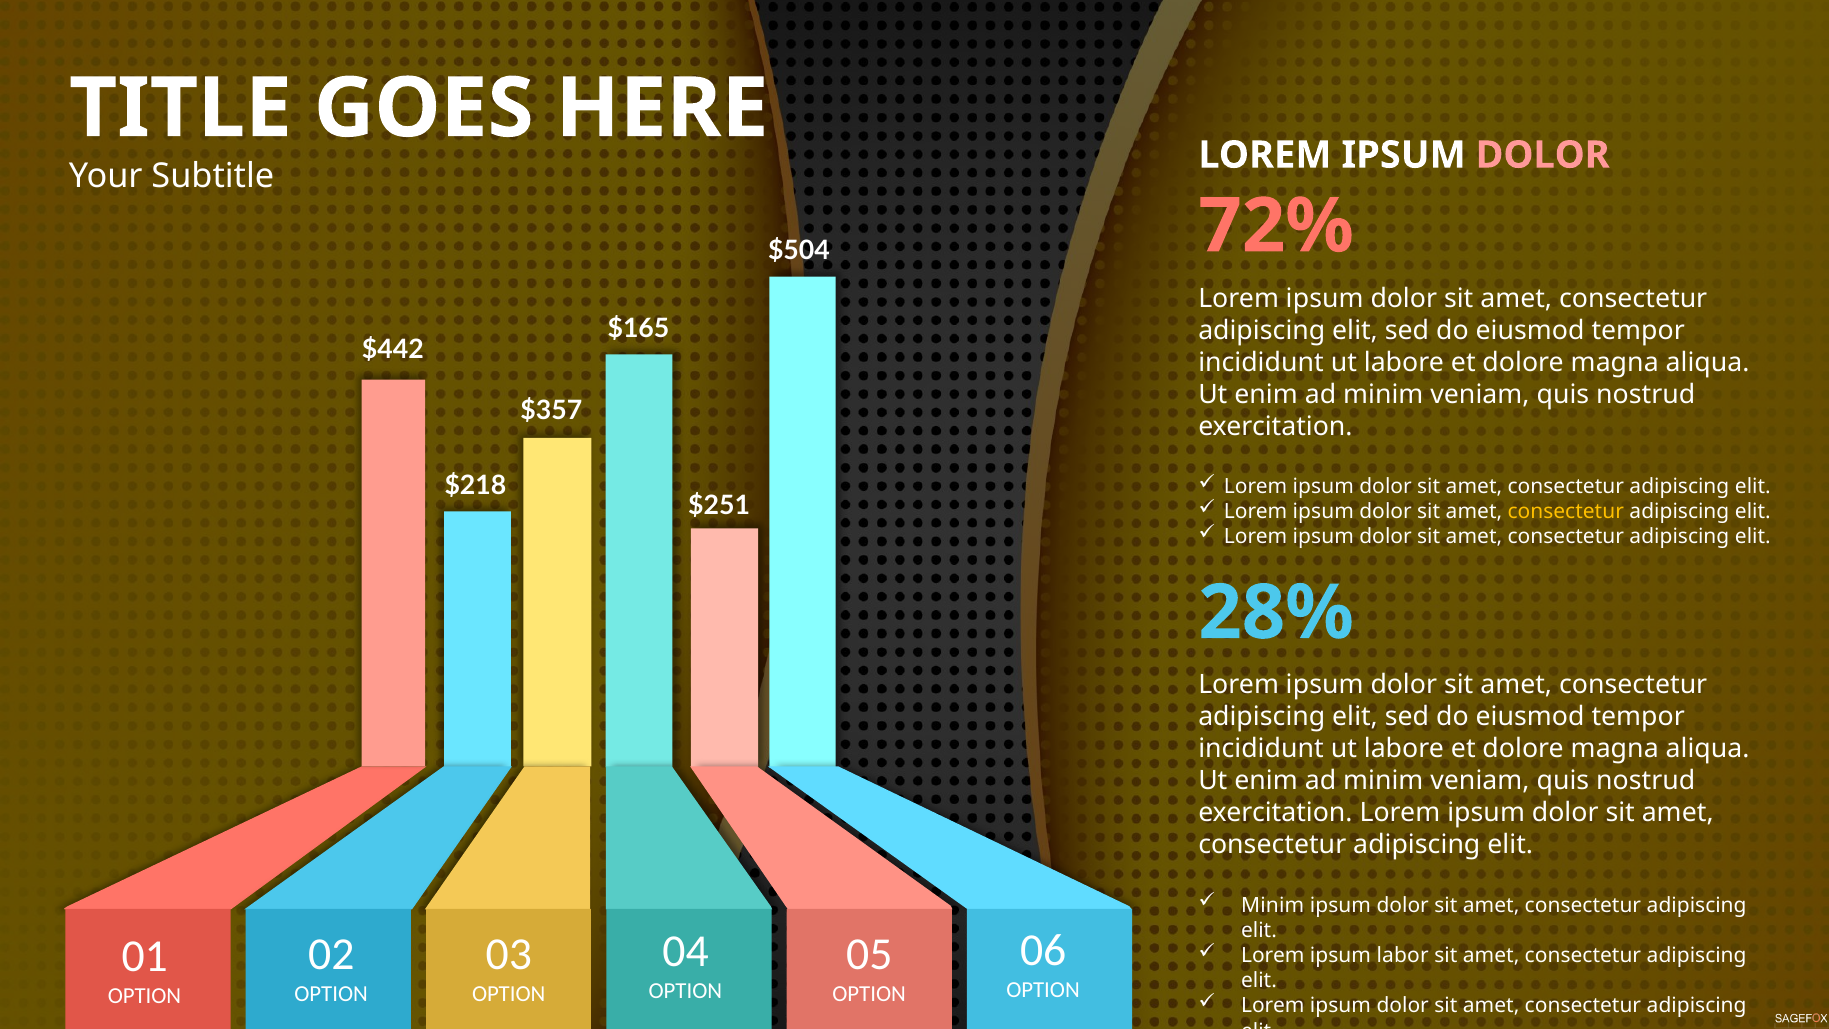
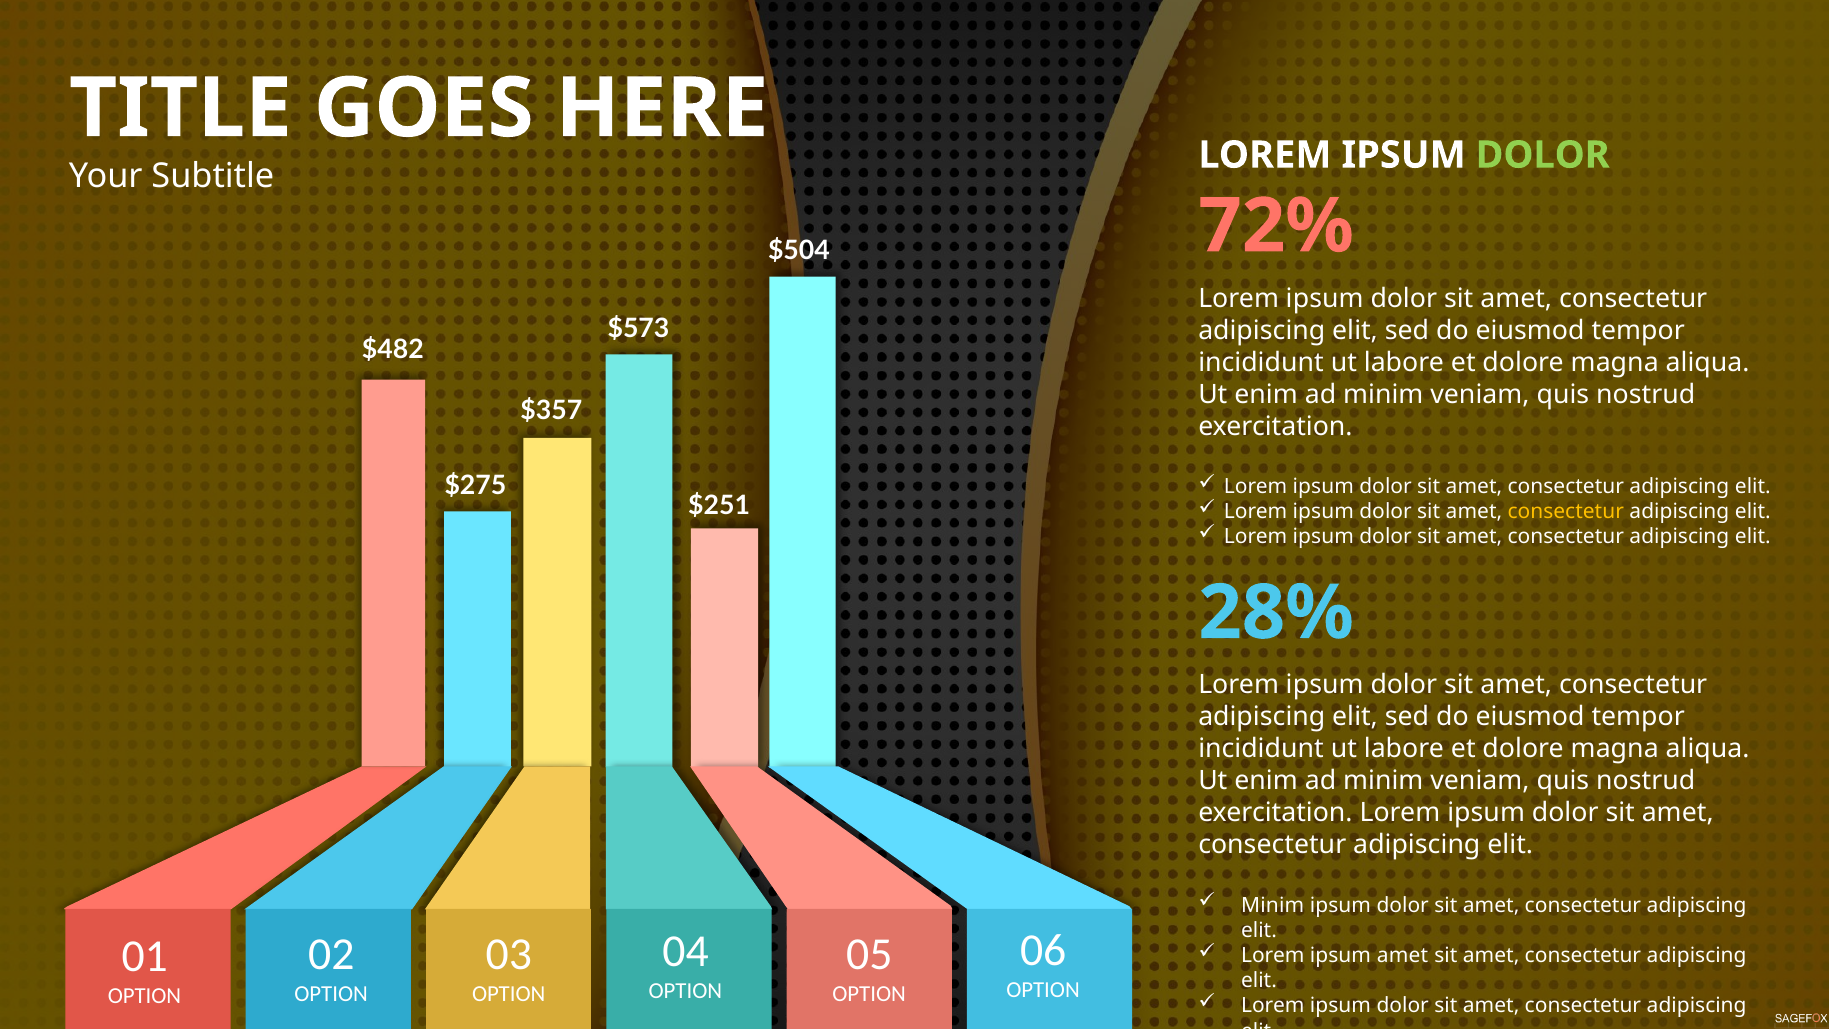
DOLOR colour: pink -> light green (1543, 155)
$165: $165 -> $573 (638, 328)
$442: $442 -> $482 (393, 349)
$218: $218 -> $275 (475, 485)
ipsum labor: labor -> amet (1403, 955)
